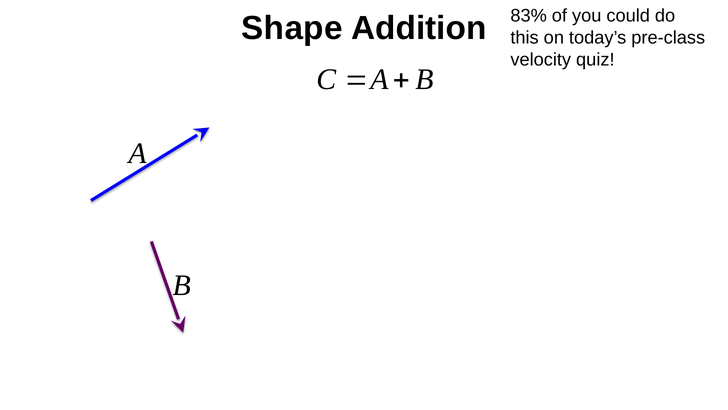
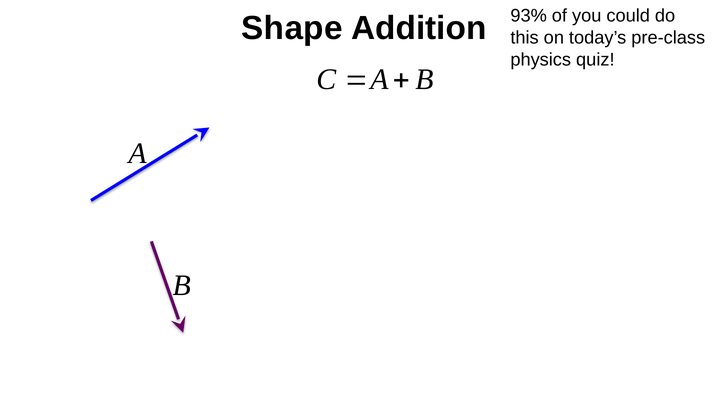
83%: 83% -> 93% (529, 16)
velocity: velocity -> physics (541, 60)
